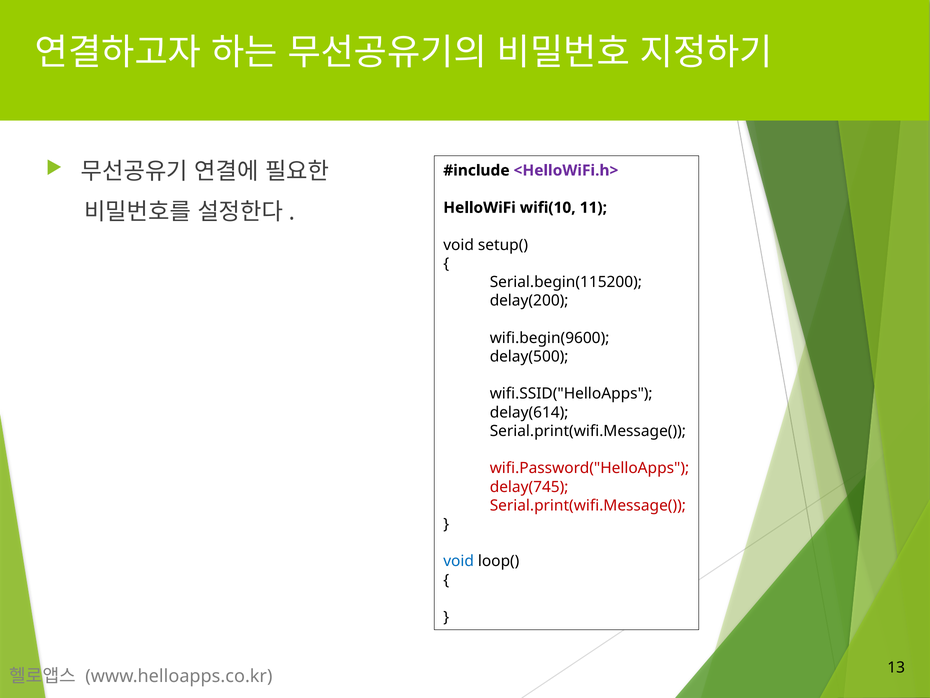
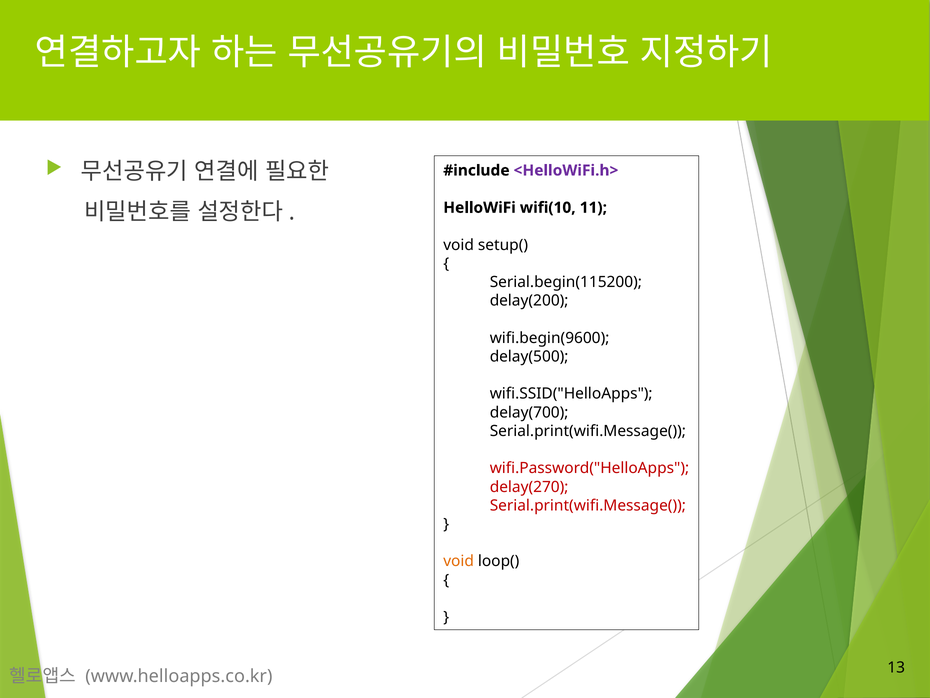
delay(614: delay(614 -> delay(700 (529, 412)
delay(745: delay(745 -> delay(270 (529, 487)
void colour: blue -> orange (459, 561)
